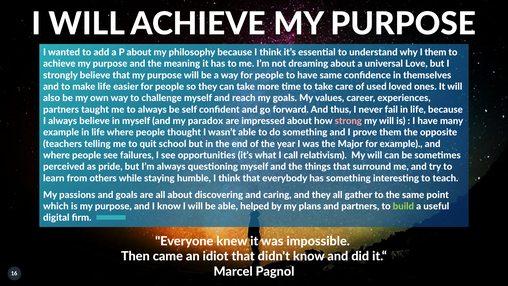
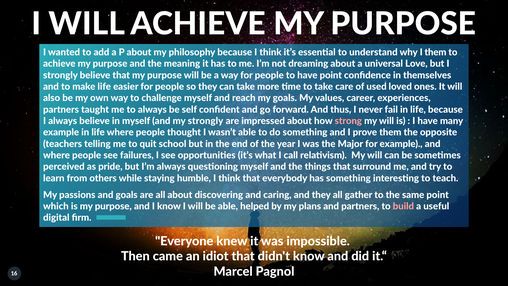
have same: same -> point (331, 75)
my paradox: paradox -> strongly (206, 121)
build colour: light green -> pink (403, 206)
